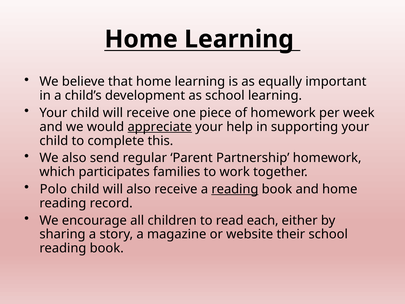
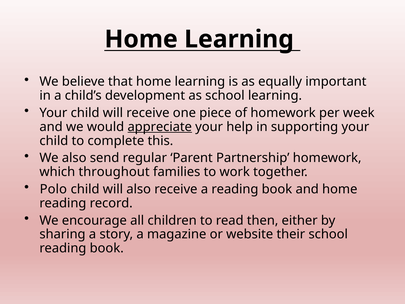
participates: participates -> throughout (114, 172)
reading underline: present -> none (235, 189)
each: each -> then (263, 220)
